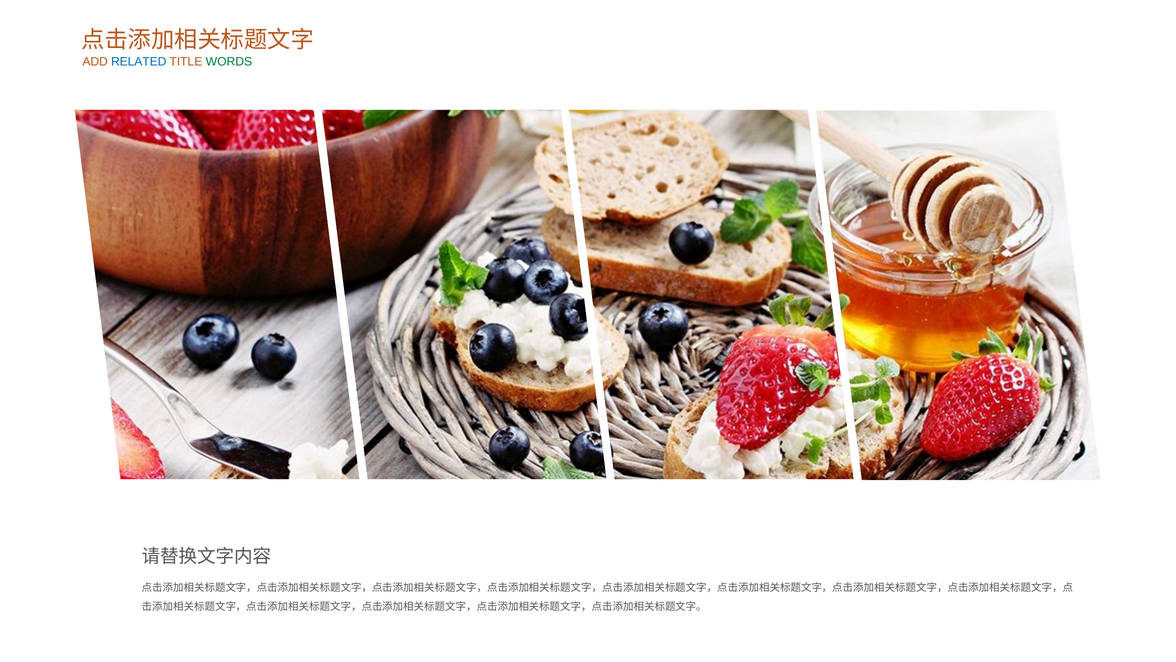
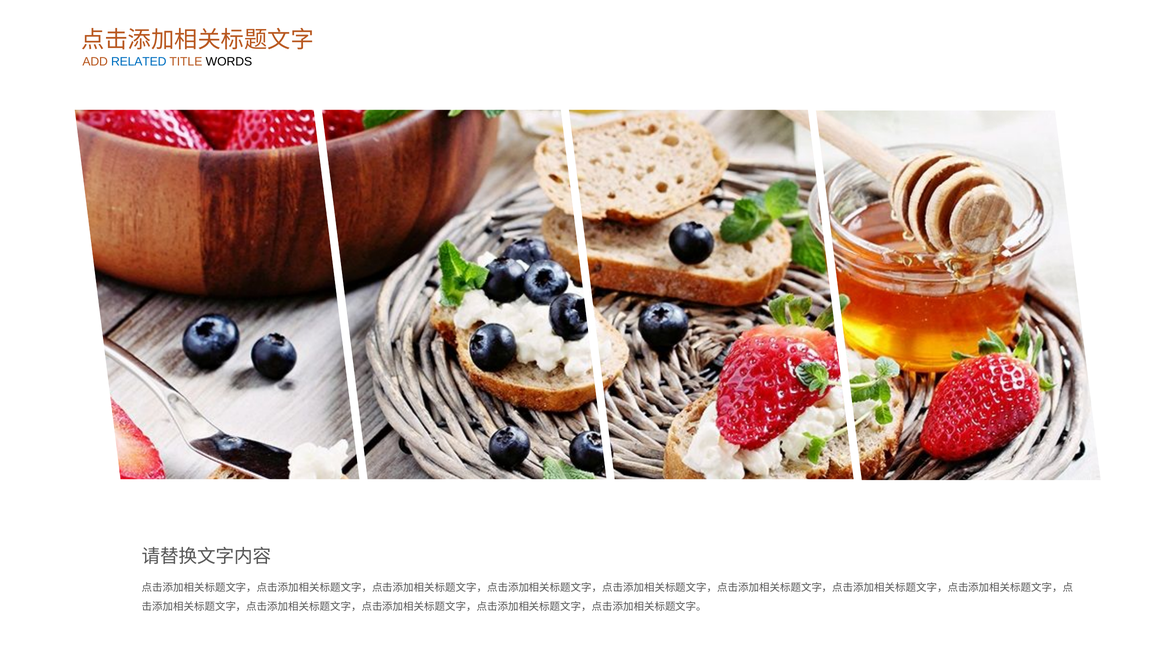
WORDS colour: green -> black (229, 62)
